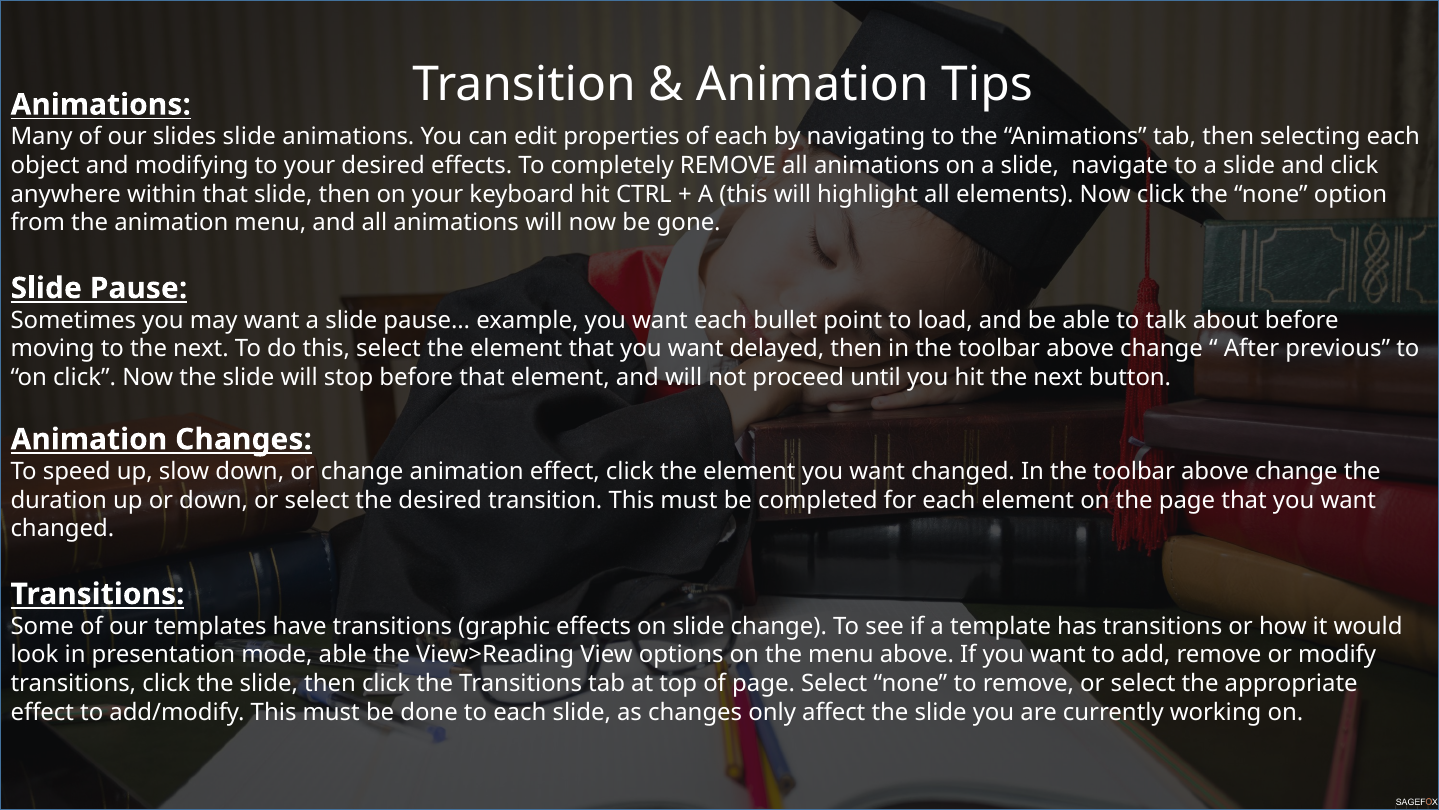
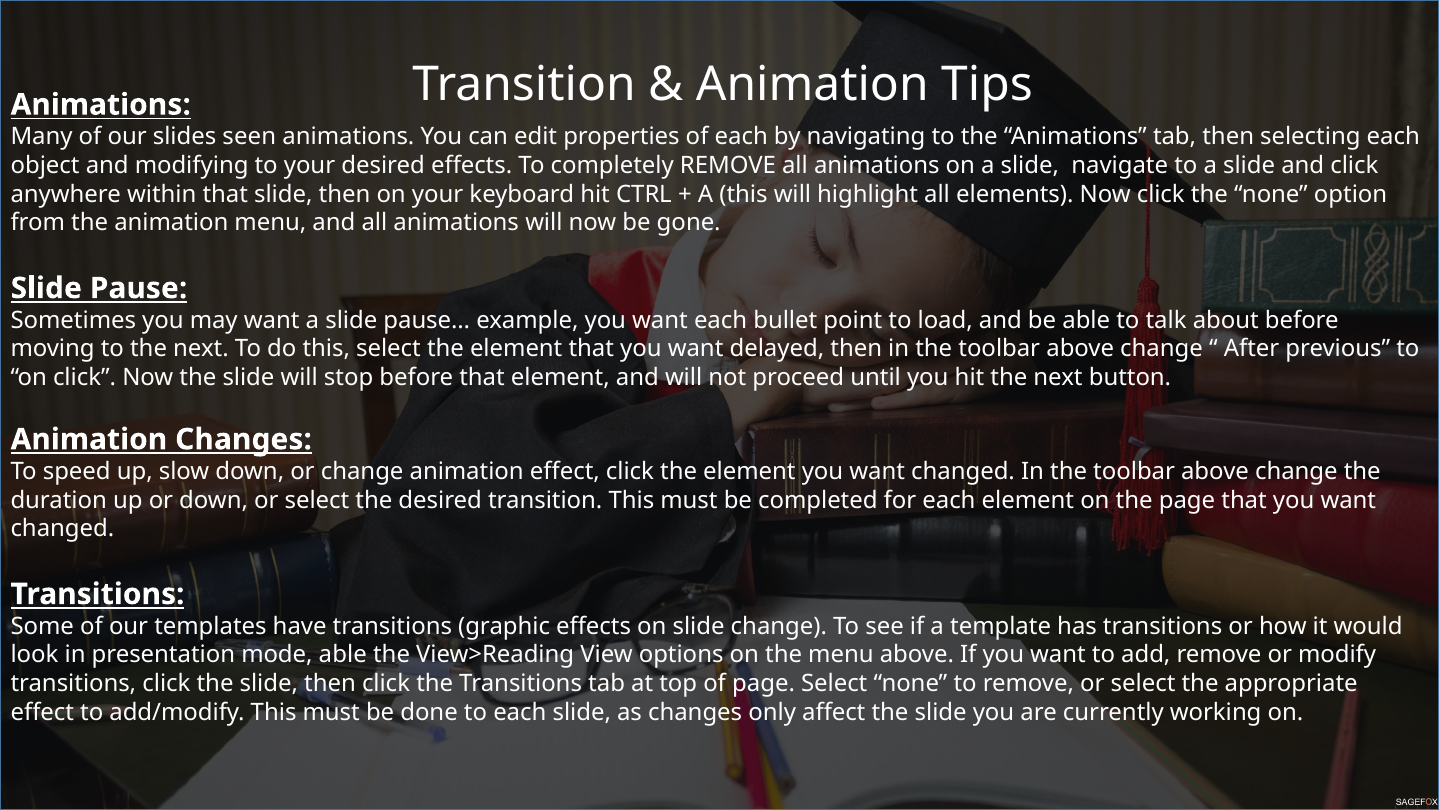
slides slide: slide -> seen (249, 137)
